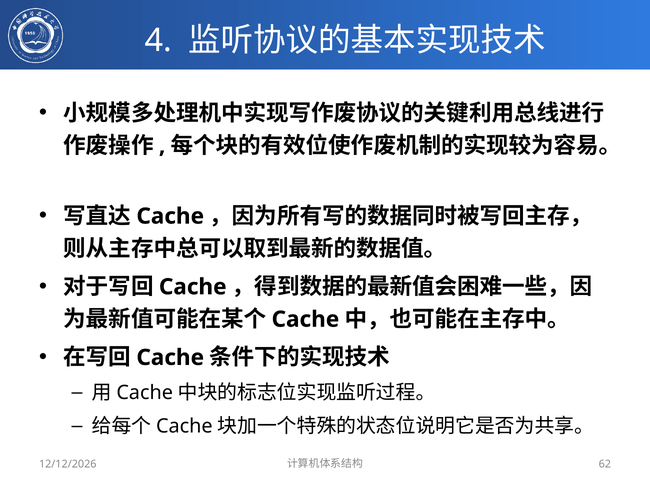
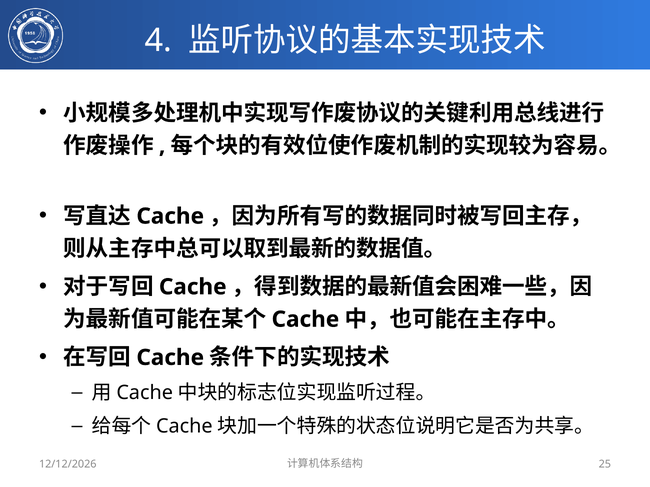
62: 62 -> 25 (605, 465)
